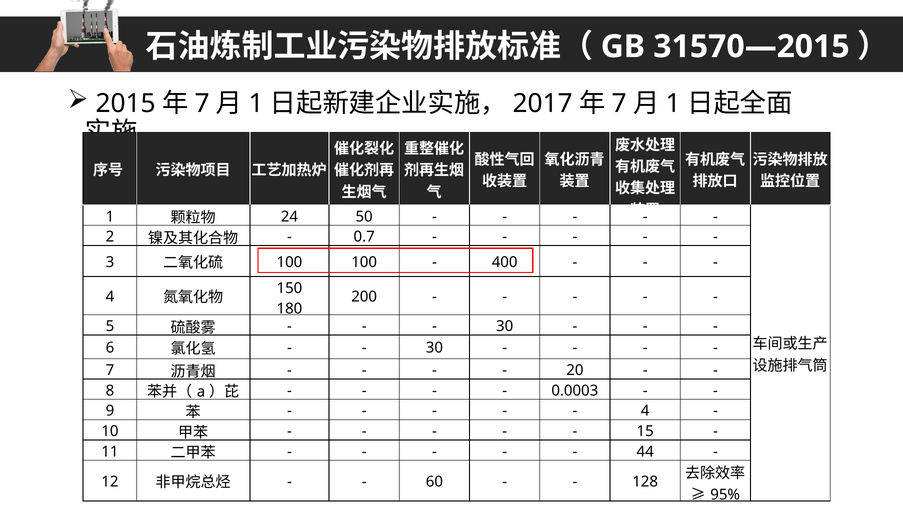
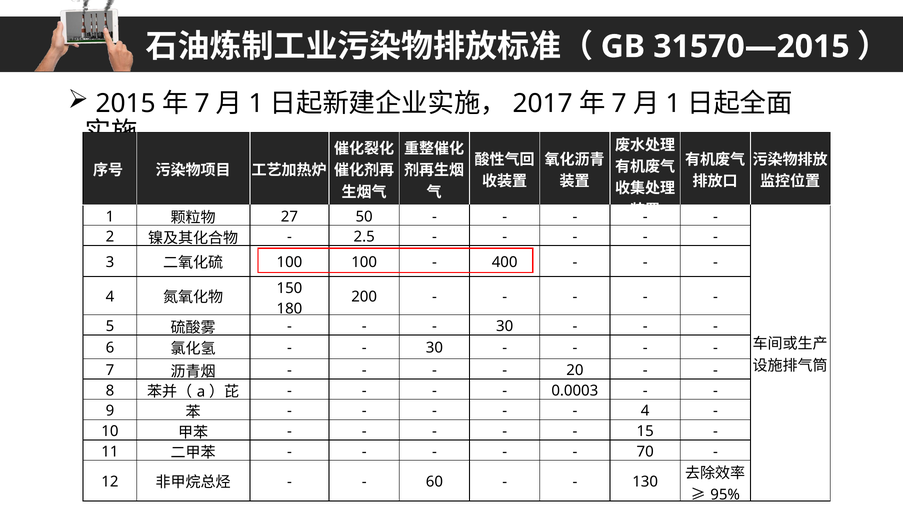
24: 24 -> 27 (289, 217)
0.7: 0.7 -> 2.5 (364, 237)
44: 44 -> 70 (645, 452)
128: 128 -> 130 (645, 482)
